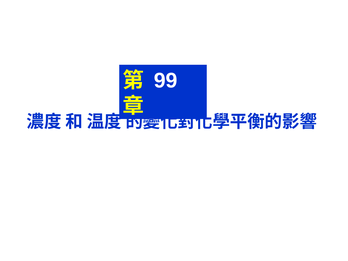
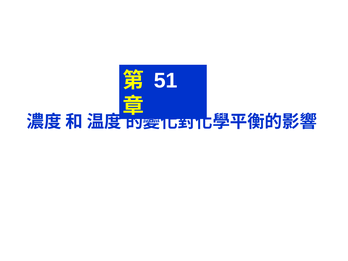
99: 99 -> 51 (166, 81)
